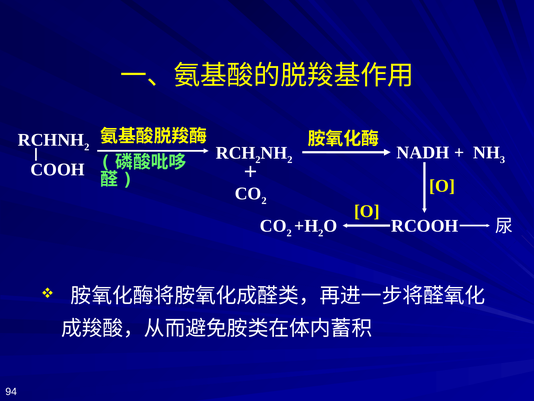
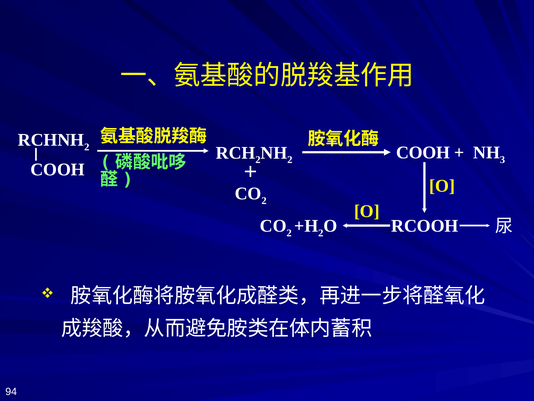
NADH: NADH -> COOH (423, 152)
